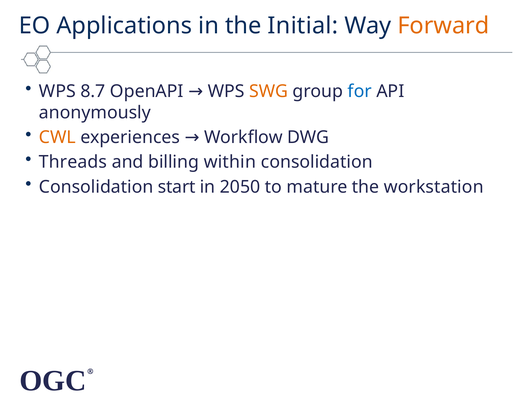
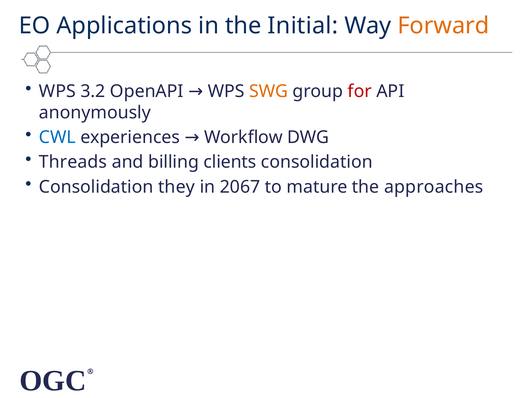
8.7: 8.7 -> 3.2 (93, 91)
for colour: blue -> red (360, 91)
CWL colour: orange -> blue (57, 137)
within: within -> clients (230, 162)
start: start -> they (177, 187)
2050: 2050 -> 2067 (240, 187)
workstation: workstation -> approaches (434, 187)
